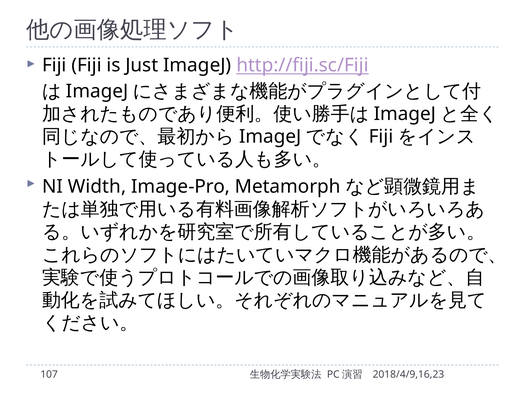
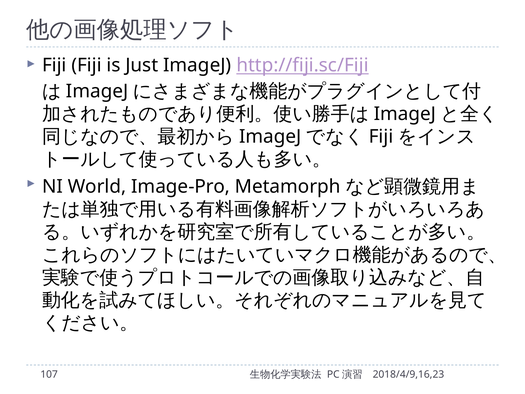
Width: Width -> World (97, 186)
